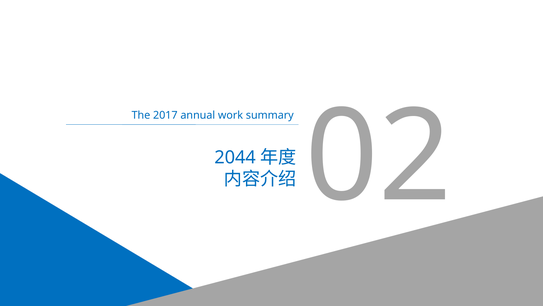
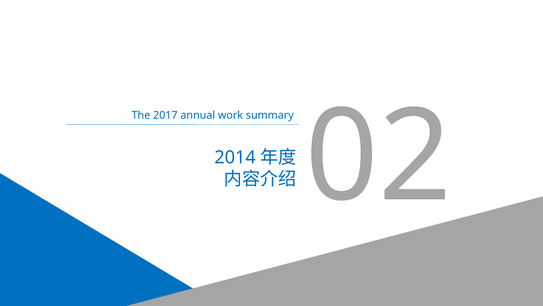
2044: 2044 -> 2014 (235, 157)
